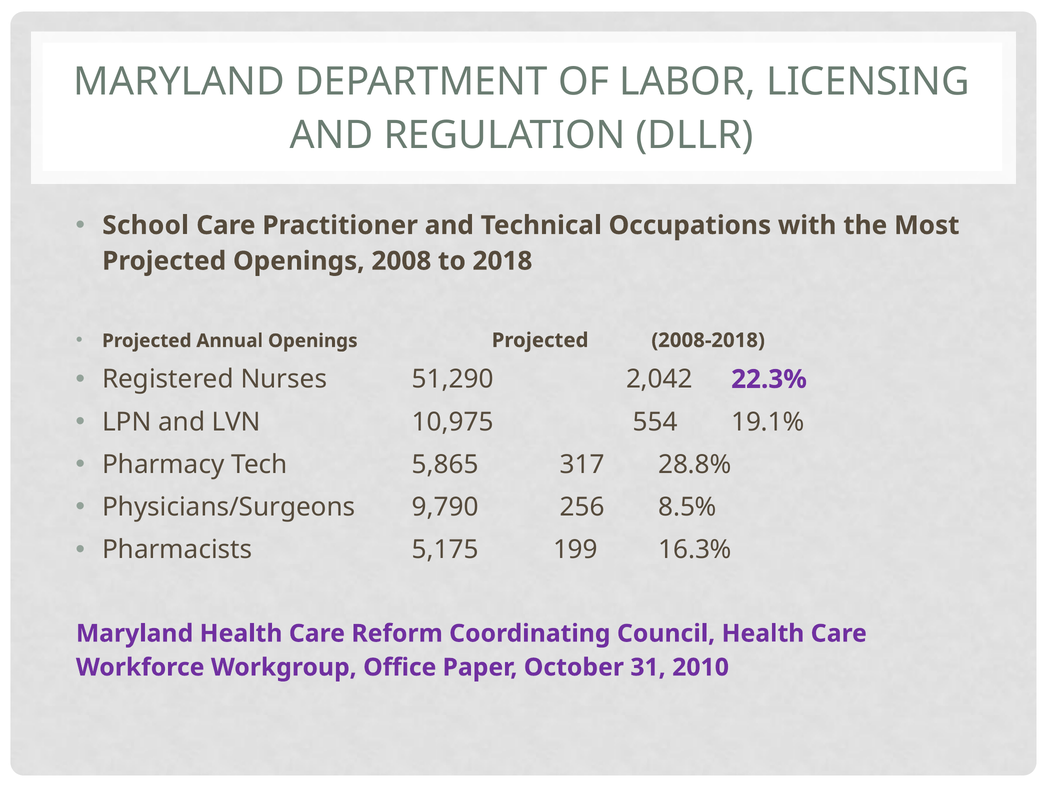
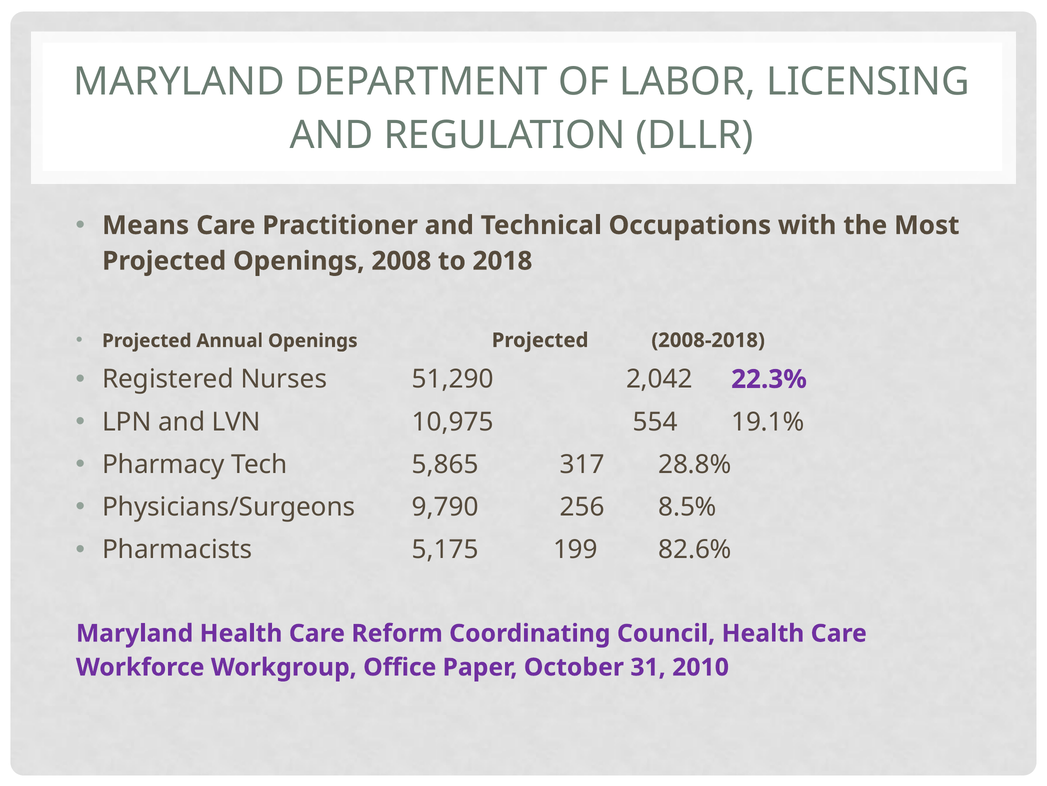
School: School -> Means (146, 225)
16.3%: 16.3% -> 82.6% (695, 549)
